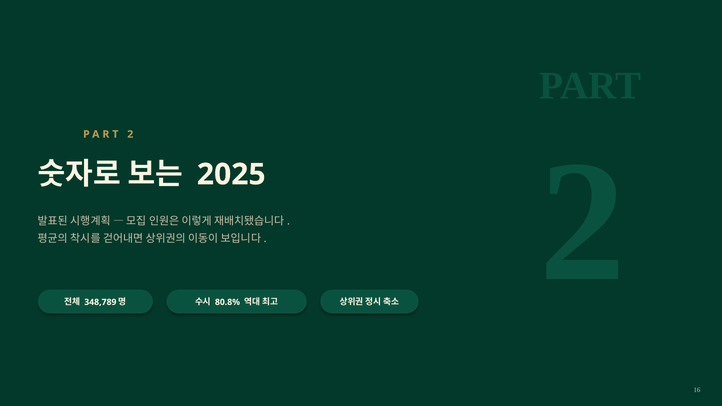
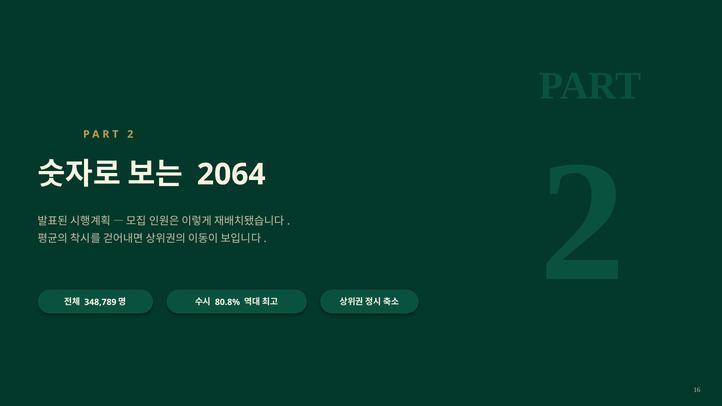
2025: 2025 -> 2064 (231, 174)
